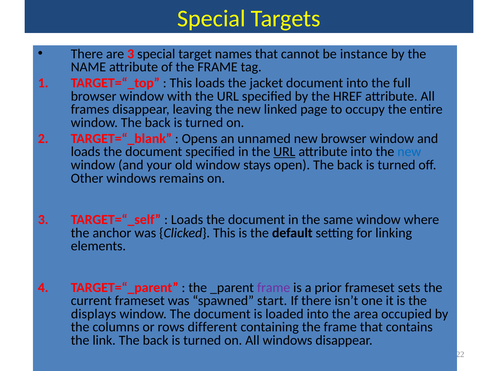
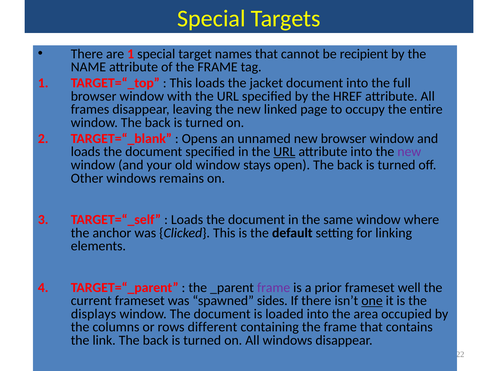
are 3: 3 -> 1 (131, 54)
instance: instance -> recipient (364, 54)
new colour: blue -> purple (409, 152)
sets: sets -> well (409, 287)
start: start -> sides (272, 300)
one underline: none -> present (372, 300)
